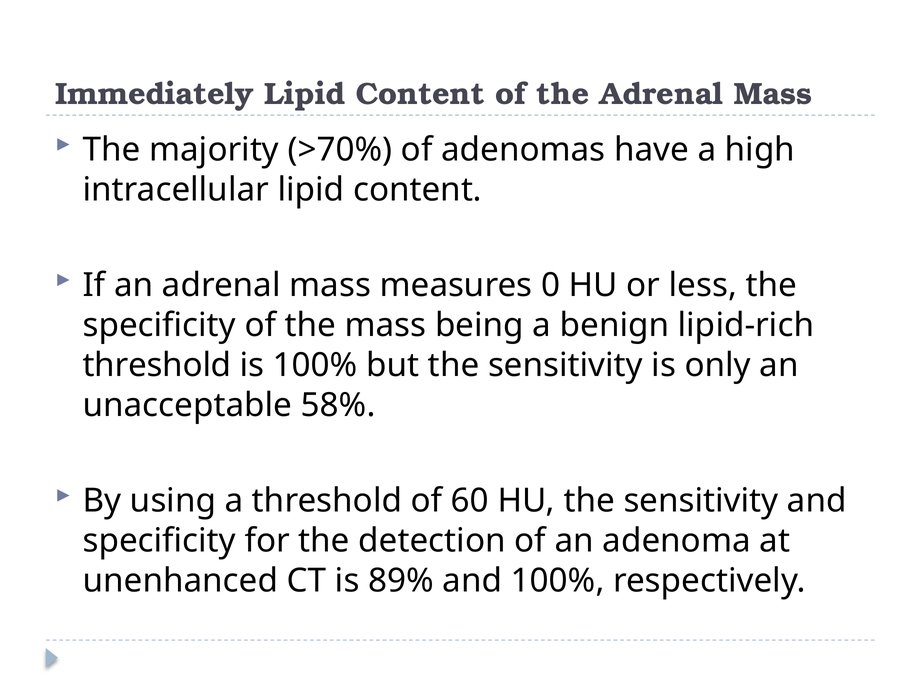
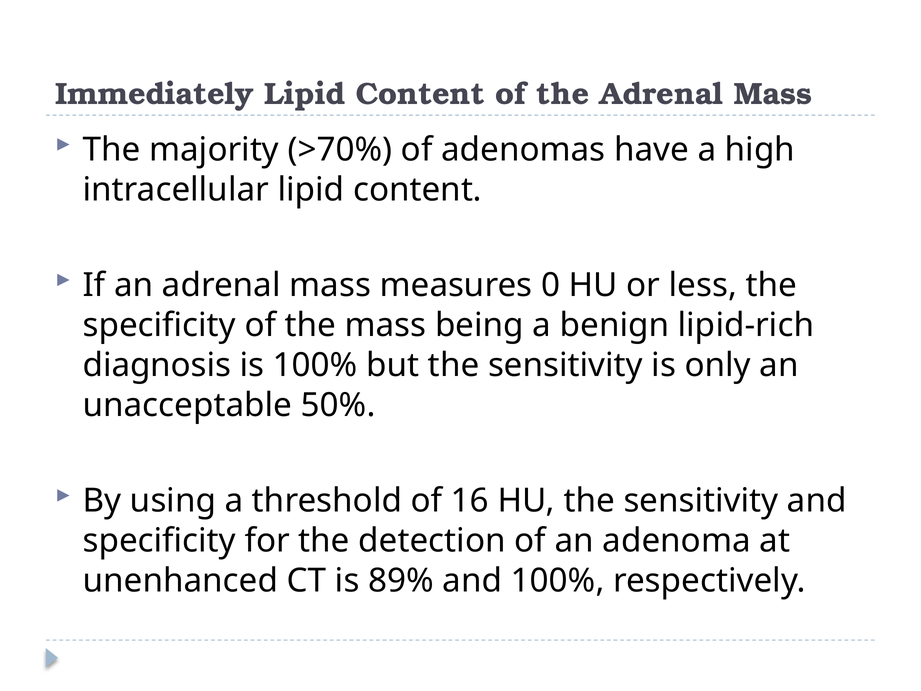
threshold: threshold -> diagnosis (157, 365)
58%: 58% -> 50% (338, 405)
60: 60 -> 16 (470, 500)
